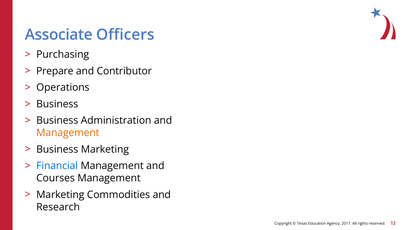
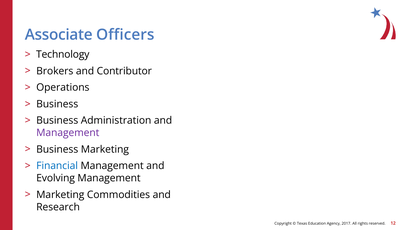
Purchasing: Purchasing -> Technology (63, 54)
Prepare: Prepare -> Brokers (55, 71)
Management colour: orange -> purple (68, 133)
Courses: Courses -> Evolving (56, 178)
